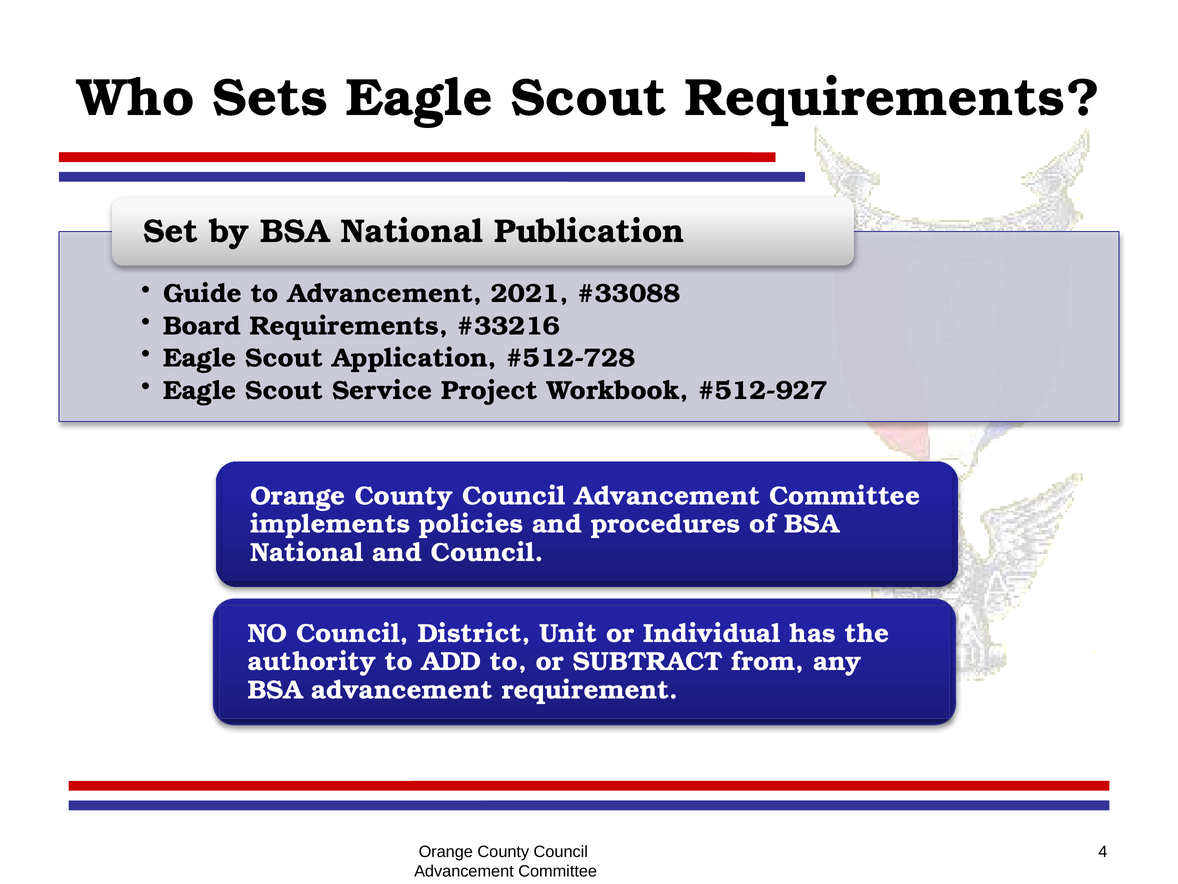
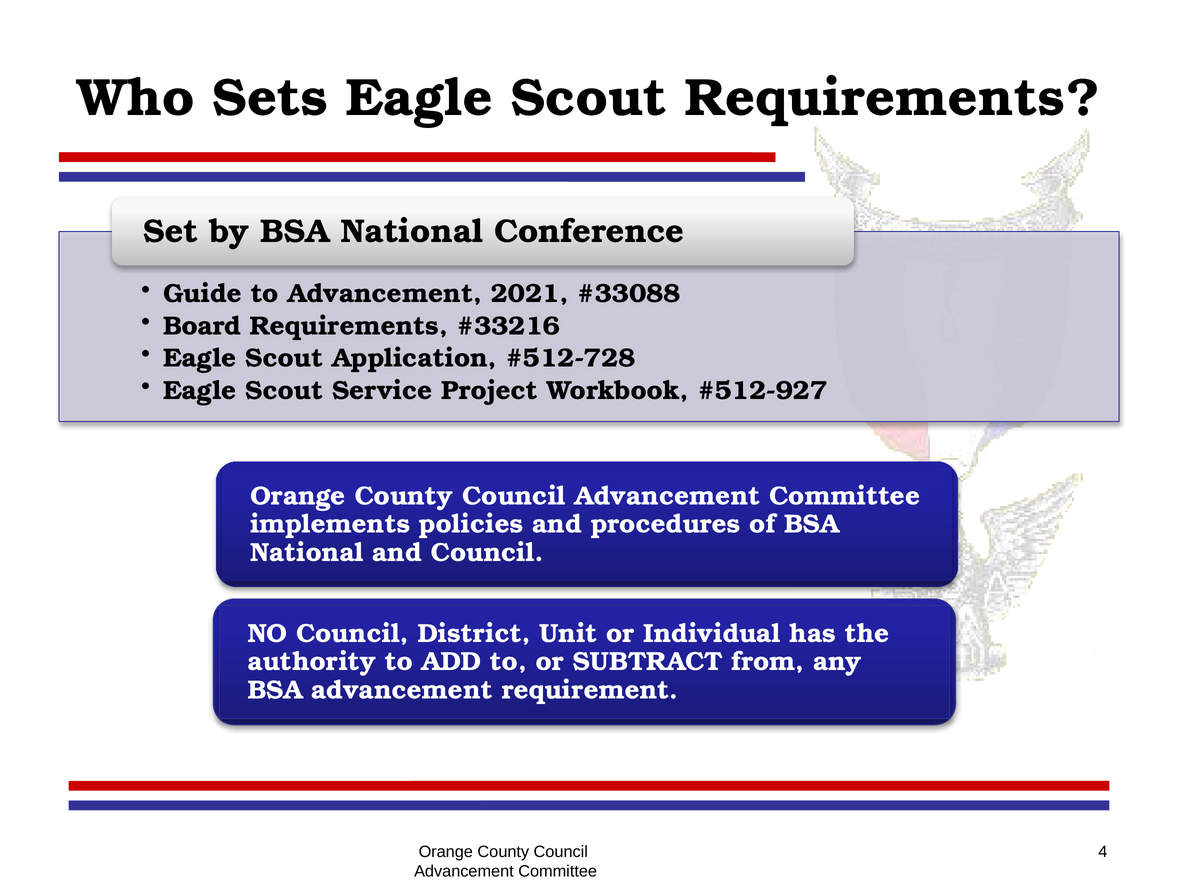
Publication: Publication -> Conference (589, 231)
